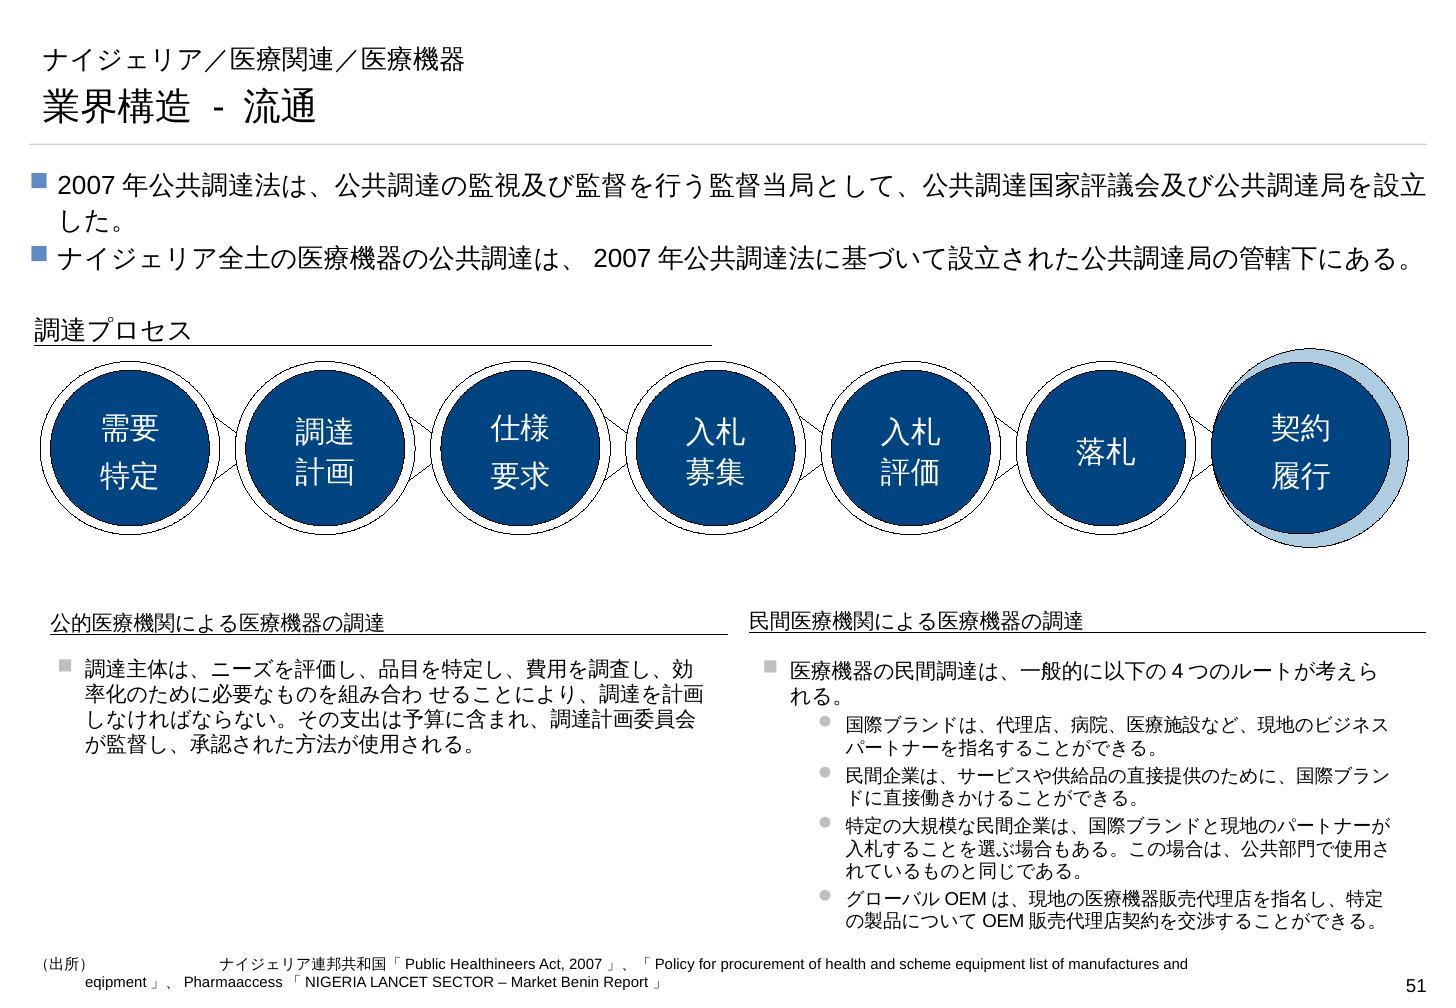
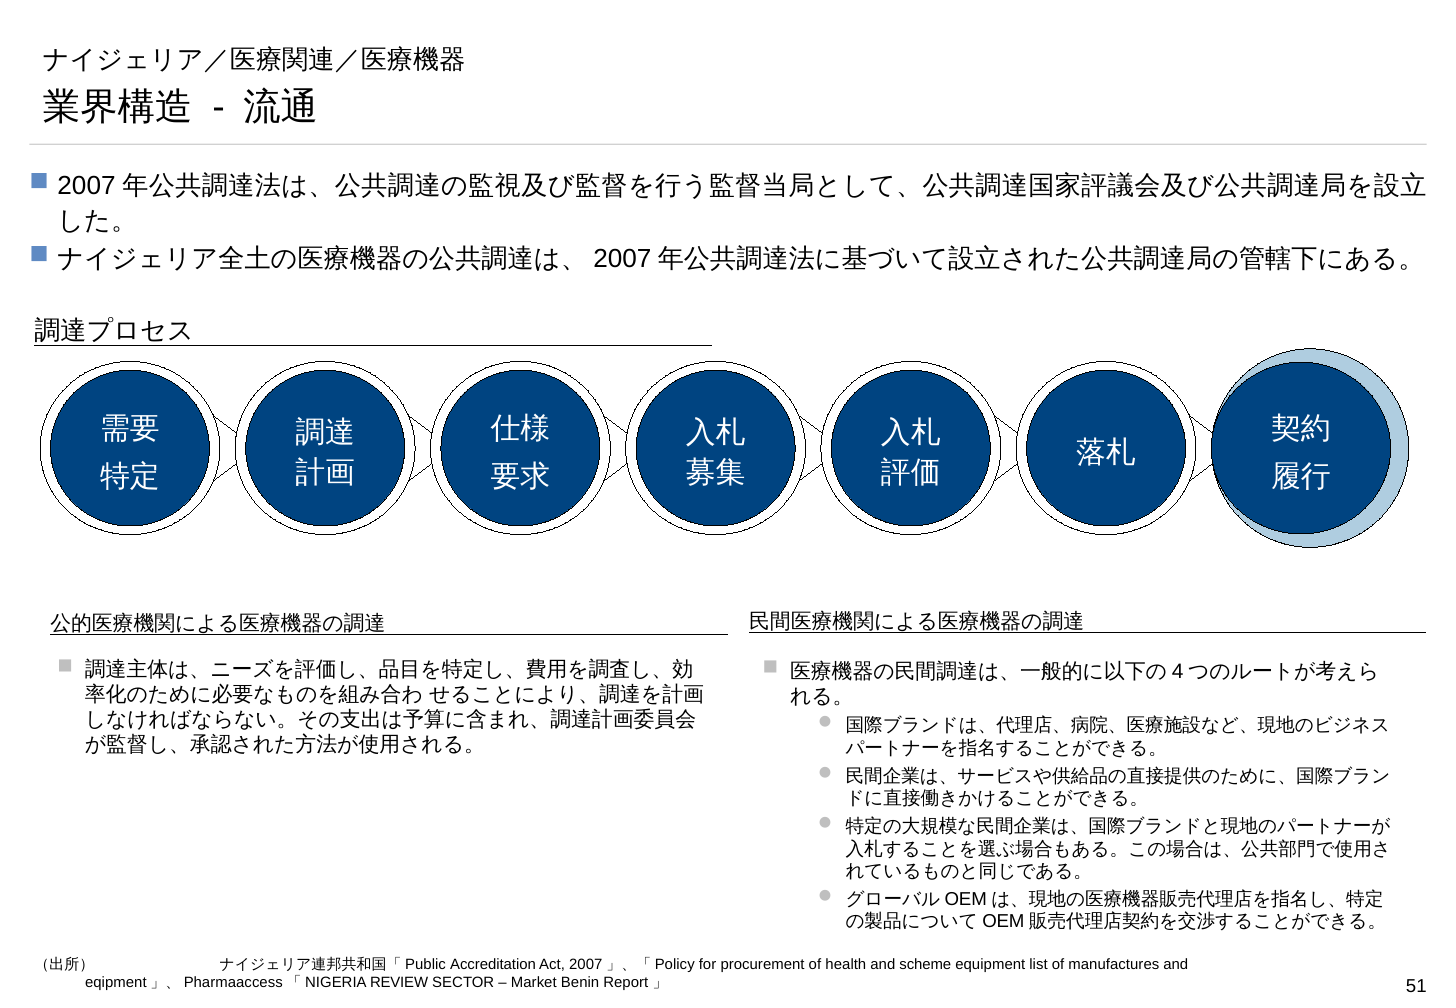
Healthineers: Healthineers -> Accreditation (493, 965)
LANCET: LANCET -> REVIEW (399, 982)
